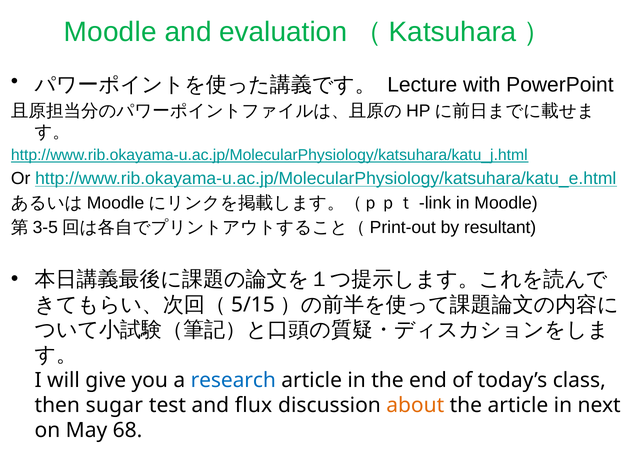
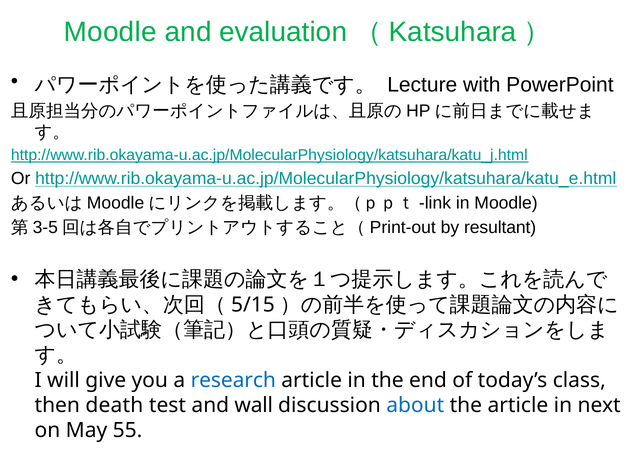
sugar: sugar -> death (114, 406)
flux: flux -> wall (254, 406)
about colour: orange -> blue (415, 406)
68: 68 -> 55 (128, 431)
